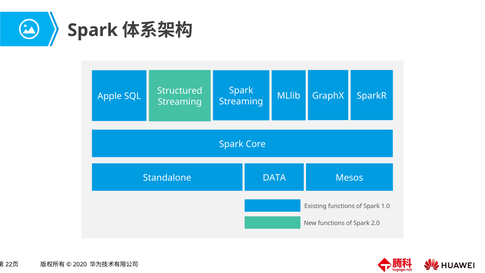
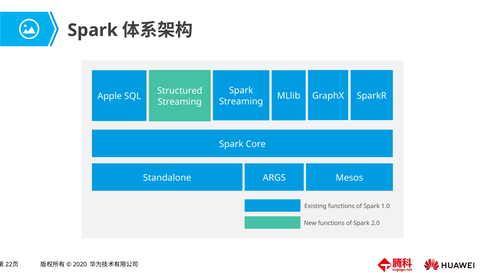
DATA: DATA -> ARGS (274, 178)
